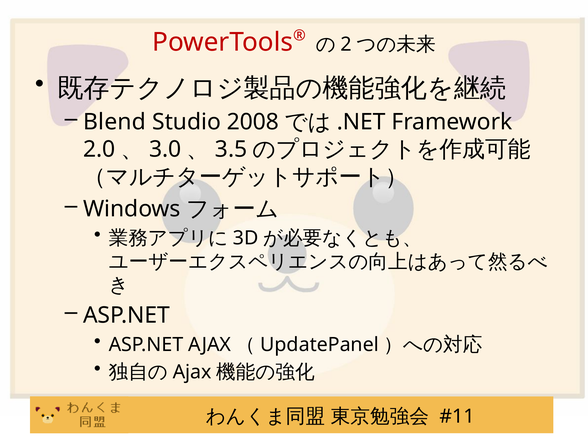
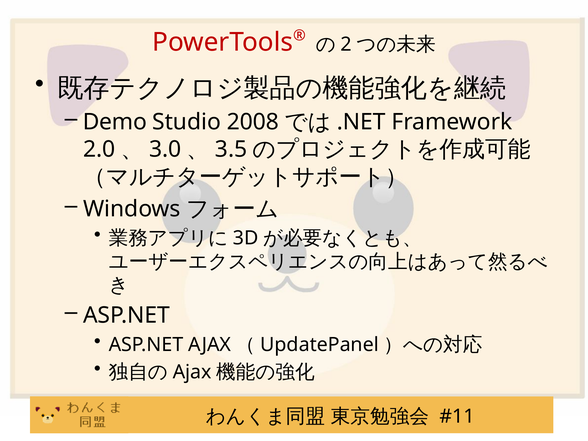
Blend: Blend -> Demo (115, 122)
